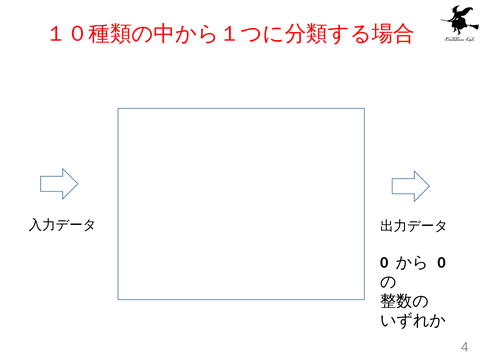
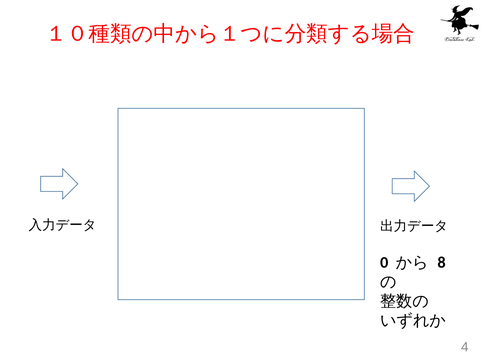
0: 0 -> 8 (442, 262)
